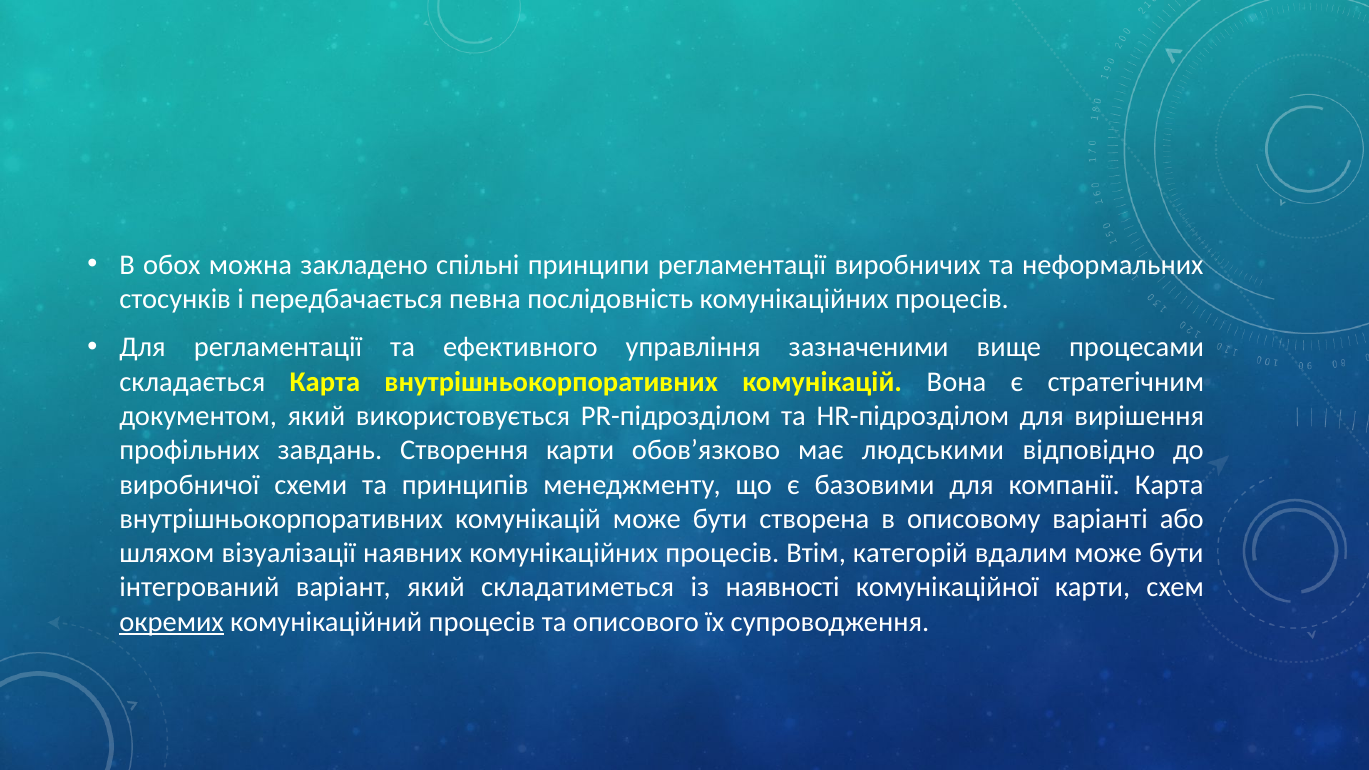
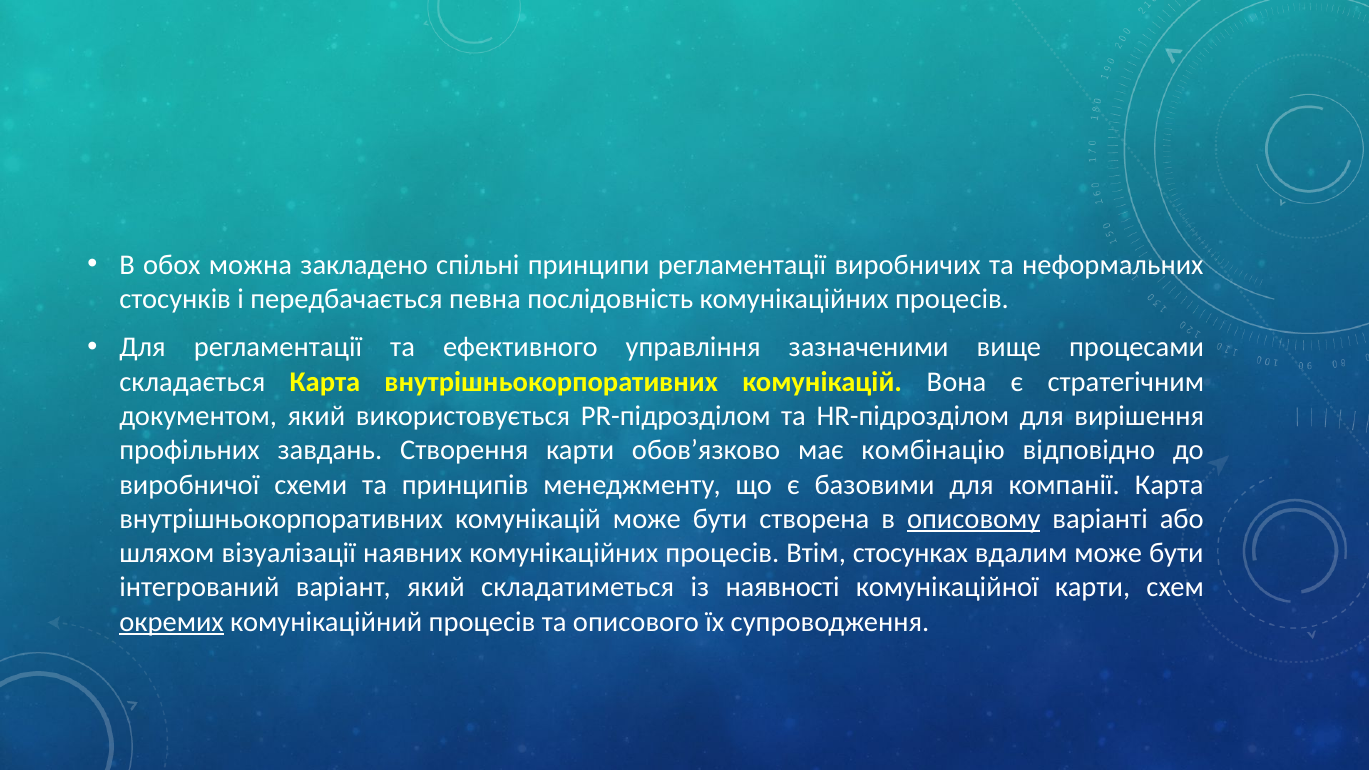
людськими: людськими -> комбінацію (933, 450)
описовому underline: none -> present (974, 519)
категорій: категорій -> стосунках (910, 553)
